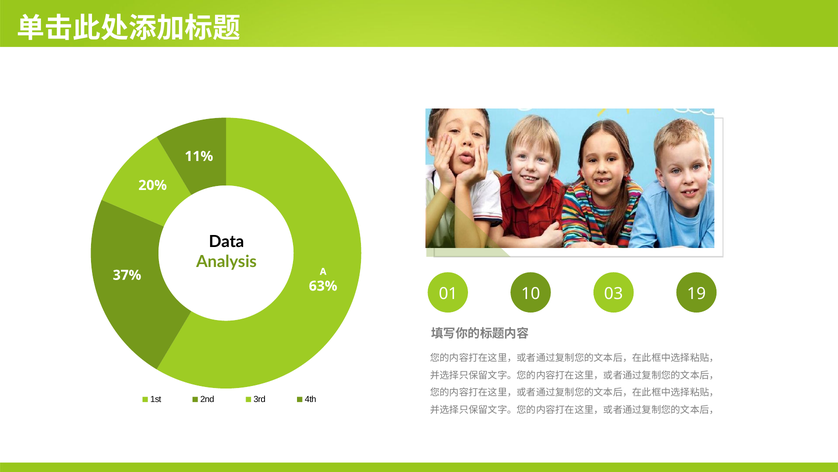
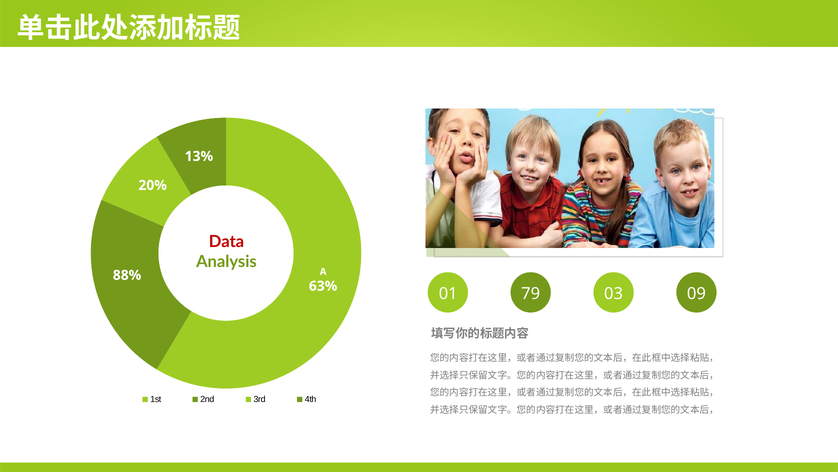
11%: 11% -> 13% (199, 156)
Data colour: black -> red (227, 241)
37%: 37% -> 88% (127, 275)
10: 10 -> 79 (531, 293)
19: 19 -> 09 (696, 293)
